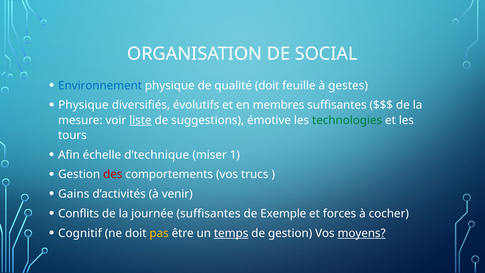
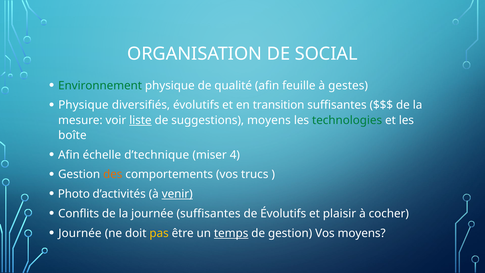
Environnement colour: blue -> green (100, 85)
qualité doit: doit -> afin (267, 85)
membres: membres -> transition (279, 105)
suggestions émotive: émotive -> moyens (269, 120)
tours: tours -> boîte (72, 135)
1: 1 -> 4 (235, 155)
des colour: red -> orange (113, 174)
Gains: Gains -> Photo (74, 194)
venir underline: none -> present (177, 194)
de Exemple: Exemple -> Évolutifs (283, 213)
forces: forces -> plaisir (340, 213)
Cognitif: Cognitif -> Journée (80, 233)
moyens underline: present -> none (362, 233)
